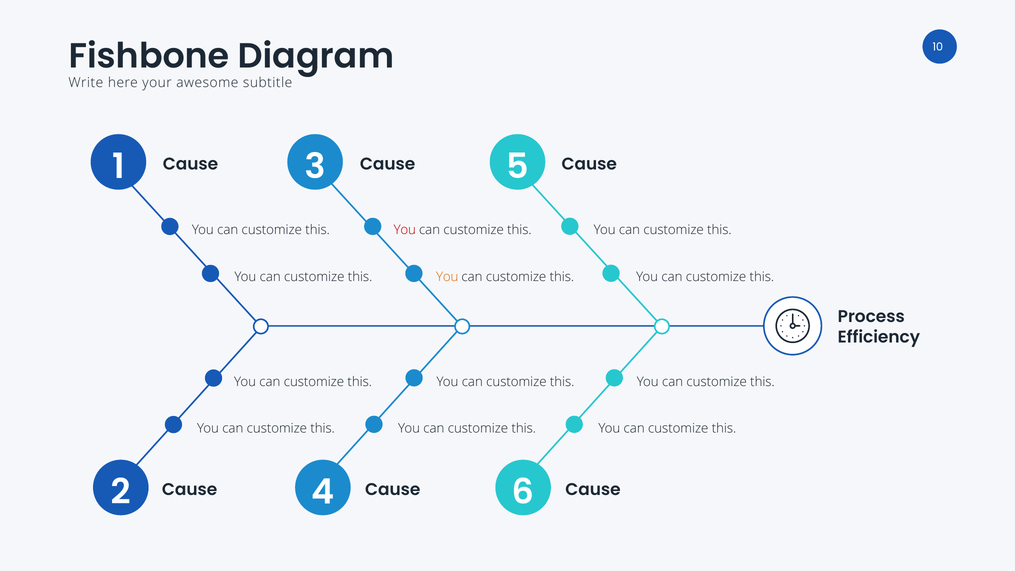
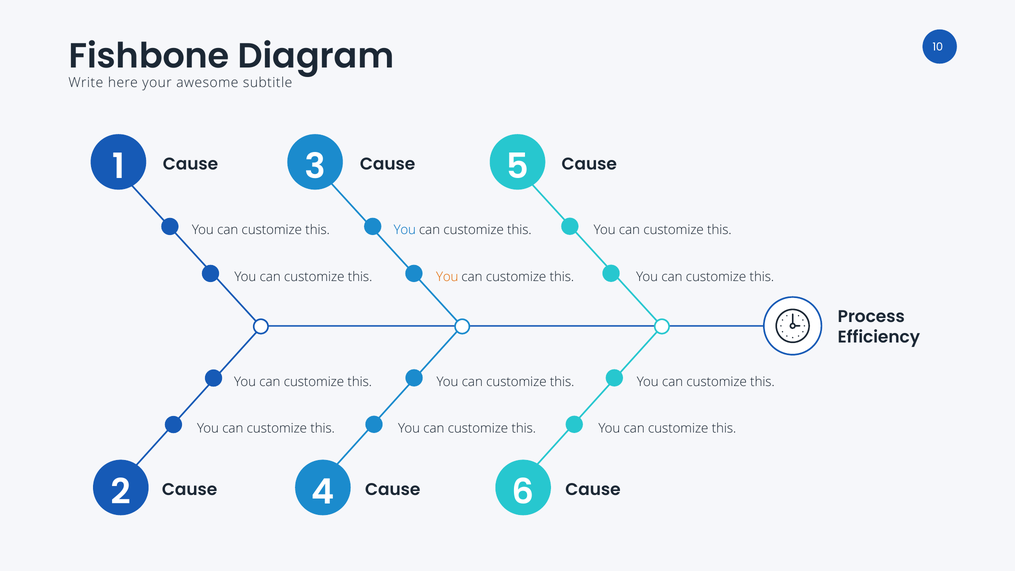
You colour: red -> blue (405, 230)
